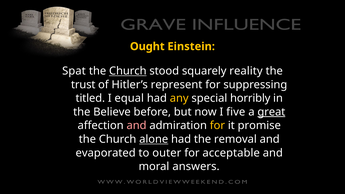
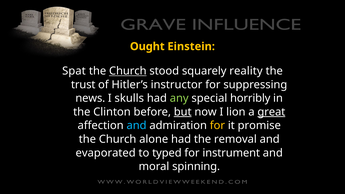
represent: represent -> instructor (177, 85)
titled: titled -> news (90, 98)
equal: equal -> skulls (129, 98)
any colour: yellow -> light green (179, 98)
Believe: Believe -> Clinton (112, 112)
but underline: none -> present (183, 112)
five: five -> lion (236, 112)
and colour: pink -> light blue (136, 126)
alone underline: present -> none (154, 139)
outer: outer -> typed (167, 153)
acceptable: acceptable -> instrument (231, 153)
answers: answers -> spinning (196, 167)
